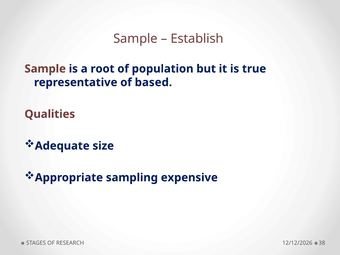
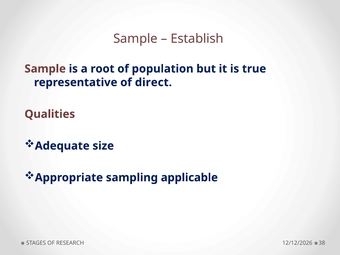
based: based -> direct (153, 82)
expensive: expensive -> applicable (189, 178)
